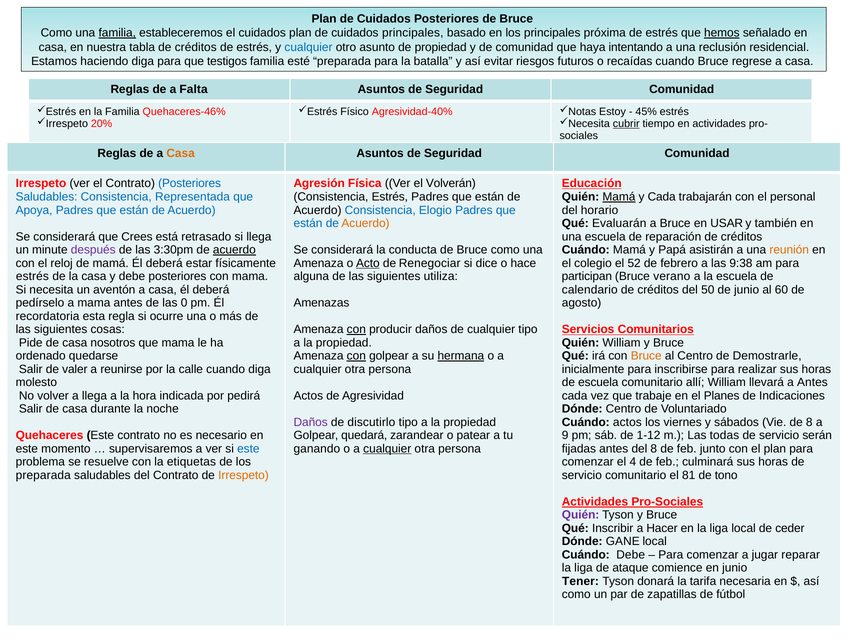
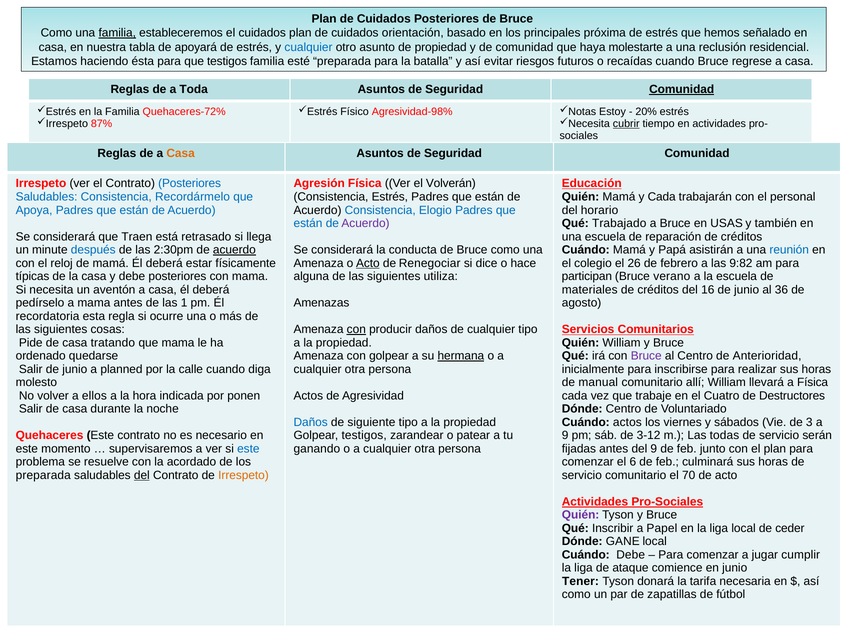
cuidados principales: principales -> orientación (413, 33)
hemos underline: present -> none (722, 33)
tabla de créditos: créditos -> apoyará (196, 47)
intentando: intentando -> molestarte (636, 47)
haciendo diga: diga -> ésta (143, 61)
Falta: Falta -> Toda (194, 89)
Comunidad underline: none -> present (682, 89)
Quehaceres-46%: Quehaceres-46% -> Quehaceres-72% (184, 112)
Agresividad-40%: Agresividad-40% -> Agresividad-98% (412, 112)
45%: 45% -> 20% (646, 112)
20%: 20% -> 87% (102, 124)
Representada: Representada -> Recordármelo (192, 197)
Mamá underline: present -> none (619, 197)
Acuerdo colour: orange -> purple (365, 223)
Evaluarán: Evaluarán -> Trabajado (619, 223)
USAR: USAR -> USAS (727, 223)
Crees: Crees -> Traen (137, 237)
después colour: purple -> blue (93, 250)
3:30pm: 3:30pm -> 2:30pm (173, 250)
reunión colour: orange -> blue (789, 250)
52: 52 -> 26 (634, 263)
9:38: 9:38 -> 9:82 (741, 263)
estrés: estrés -> típicas (33, 276)
calendario: calendario -> materiales (590, 290)
50: 50 -> 16 (708, 290)
60: 60 -> 36 (781, 290)
0: 0 -> 1 (184, 303)
nosotros: nosotros -> tratando (113, 343)
con underline: present -> none (356, 356)
Bruce colour: orange -> purple (646, 356)
Demostrarle: Demostrarle -> Anterioridad (767, 356)
Salir de valer: valer -> junio (75, 369)
reunirse: reunirse -> planned (121, 369)
de escuela: escuela -> manual (598, 383)
a Antes: Antes -> Física (813, 383)
a llega: llega -> ellos (94, 396)
pedirá: pedirá -> ponen (244, 396)
Planes: Planes -> Cuatro (722, 396)
Indicaciones: Indicaciones -> Destructores (792, 396)
Daños colour: purple -> blue (311, 422)
discutirlo: discutirlo -> siguiente (371, 422)
de 8: 8 -> 3 (809, 422)
Golpear quedará: quedará -> testigos (364, 436)
1-12: 1-12 -> 3-12 (649, 436)
cualquier underline: present -> none (387, 449)
del 8: 8 -> 9 (654, 449)
etiquetas: etiquetas -> acordado (192, 462)
4: 4 -> 6 (633, 462)
del underline: none -> present (142, 475)
81: 81 -> 70 (689, 475)
de tono: tono -> acto (726, 475)
Hacer: Hacer -> Papel (662, 528)
reparar: reparar -> cumplir (801, 555)
